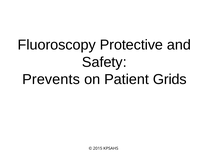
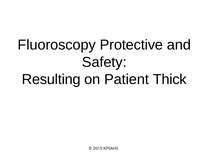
Prevents: Prevents -> Resulting (51, 80)
Grids: Grids -> Thick (170, 80)
